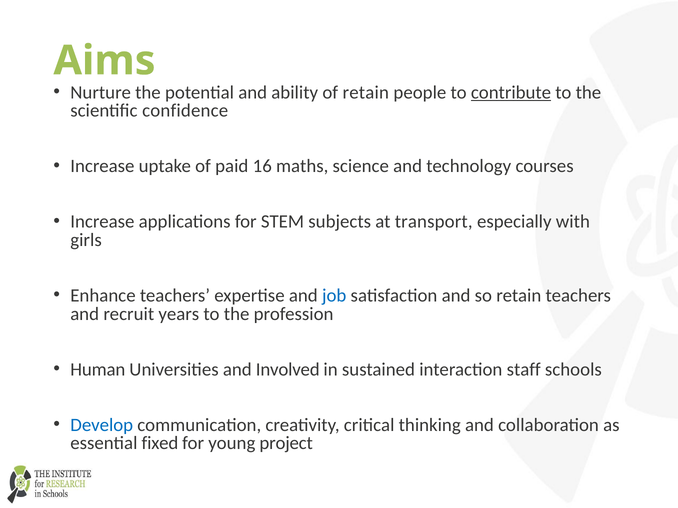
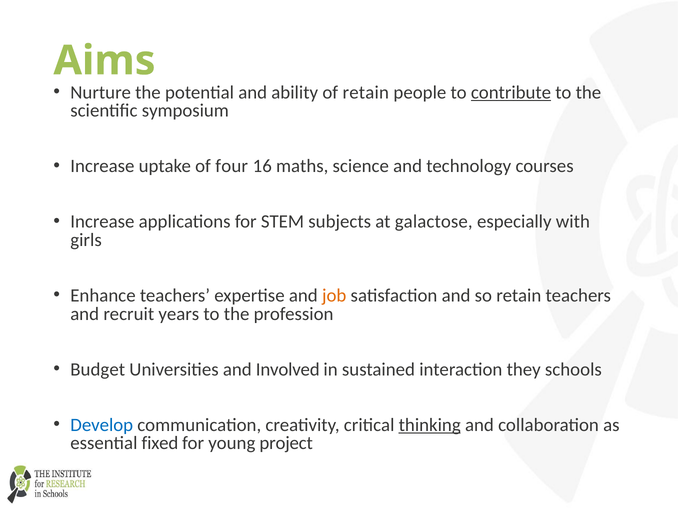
confidence: confidence -> symposium (185, 111)
paid: paid -> four (232, 166)
transport: transport -> galactose (434, 222)
job colour: blue -> orange (334, 296)
Human: Human -> Budget (98, 370)
staff: staff -> they (524, 370)
thinking underline: none -> present (430, 425)
